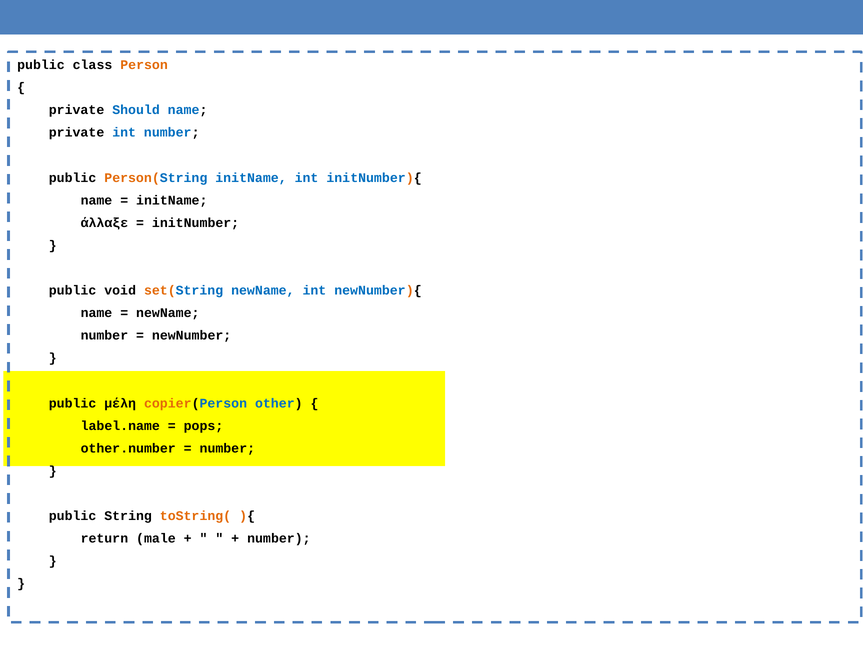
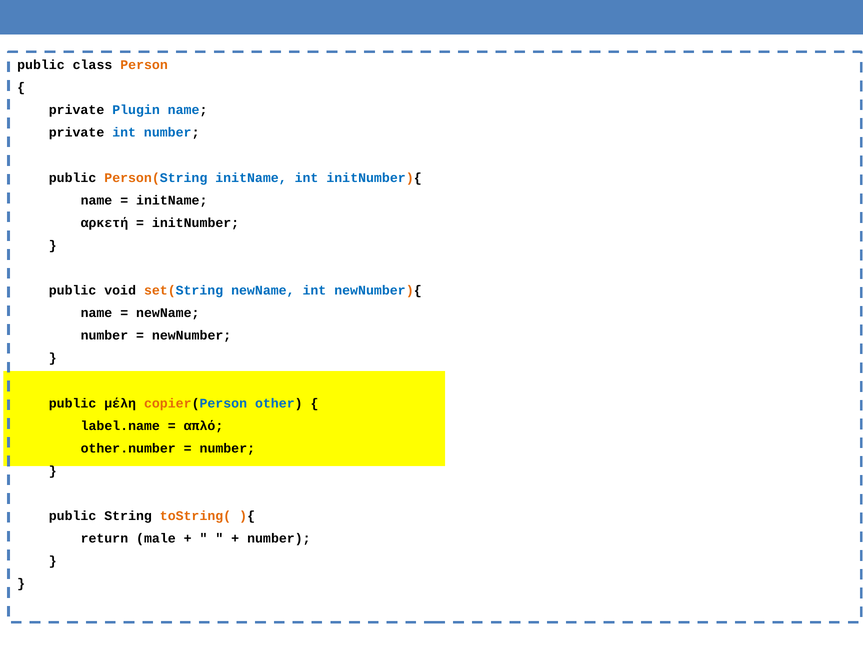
Should: Should -> Plugin (136, 110)
άλλαξε: άλλαξε -> αρκετή (104, 223)
pops: pops -> απλό (203, 426)
